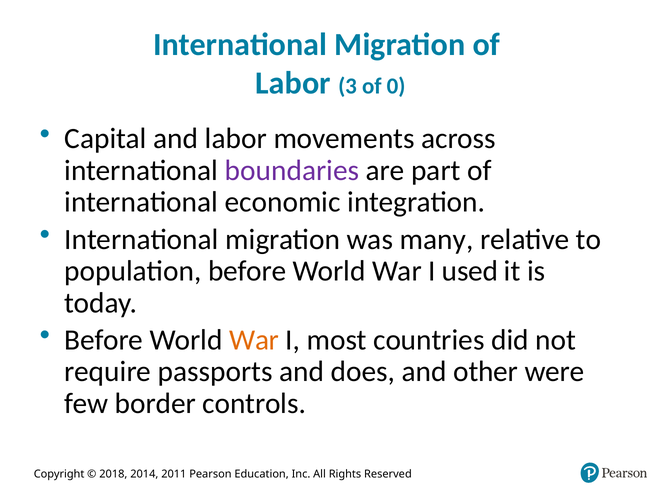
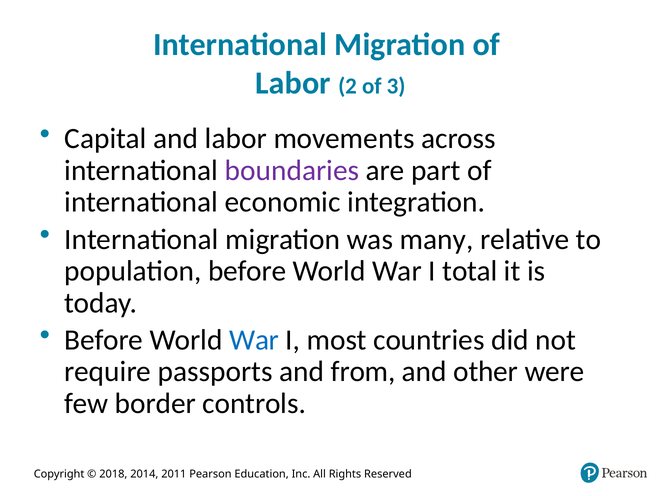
3: 3 -> 2 (348, 86)
0: 0 -> 3 (396, 86)
used: used -> total (470, 271)
War colour: orange -> blue (254, 340)
does: does -> from (363, 371)
